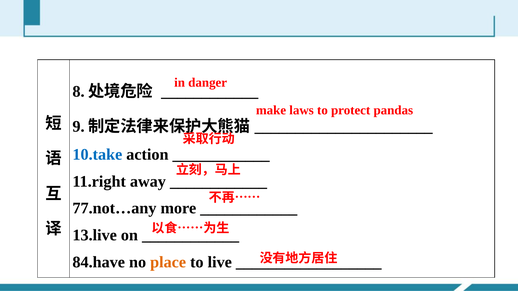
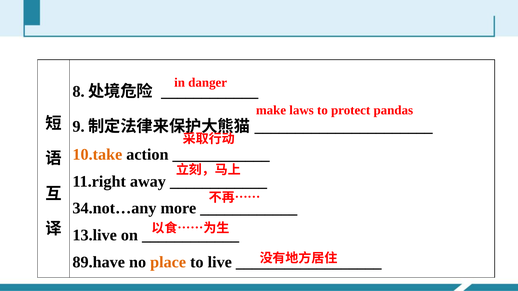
10.take colour: blue -> orange (97, 155)
77.not…any: 77.not…any -> 34.not…any (114, 209)
84.have: 84.have -> 89.have (99, 262)
